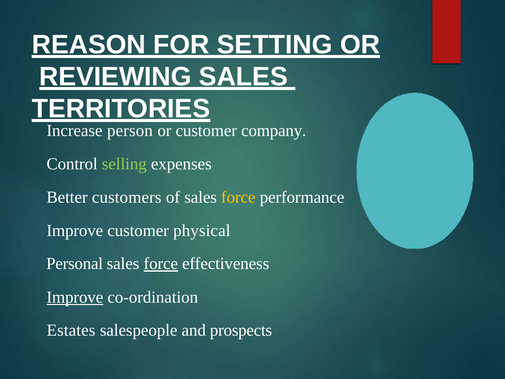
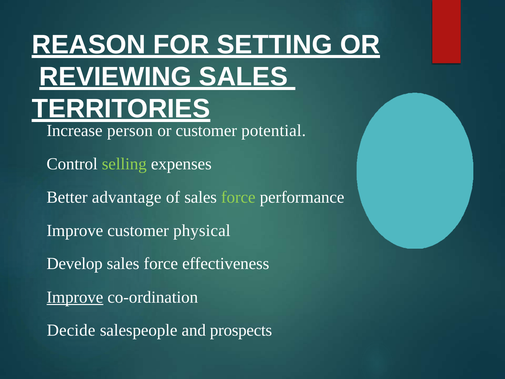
company: company -> potential (274, 131)
customers: customers -> advantage (127, 197)
force colour: yellow -> light green (238, 197)
Personal: Personal -> Develop (75, 264)
force underline: present -> none (161, 264)
Estates: Estates -> Decide (71, 330)
